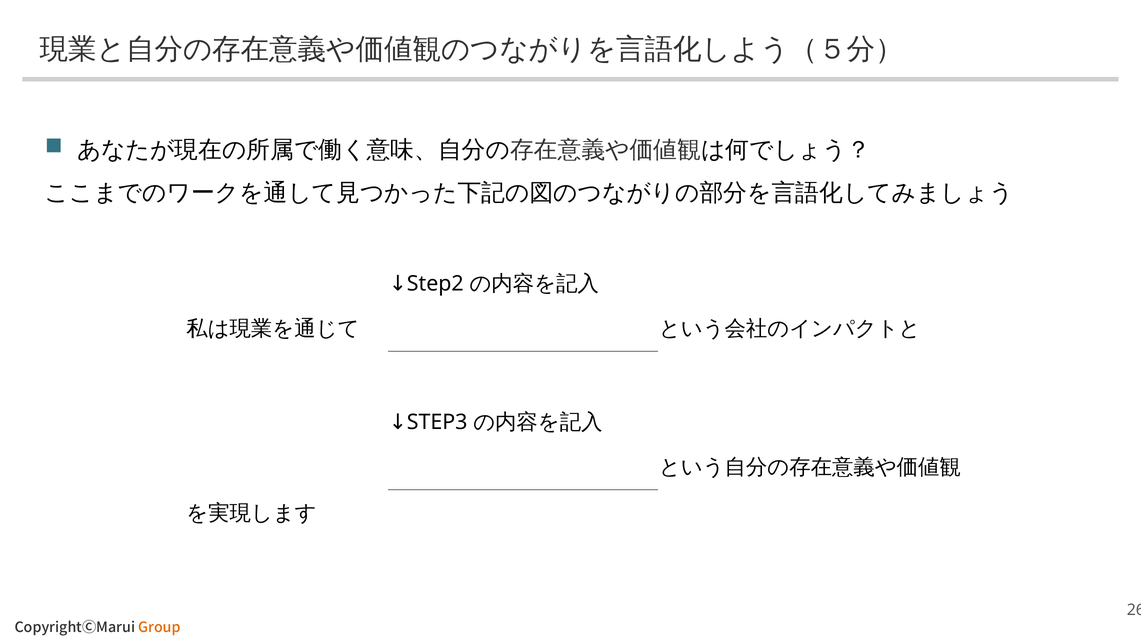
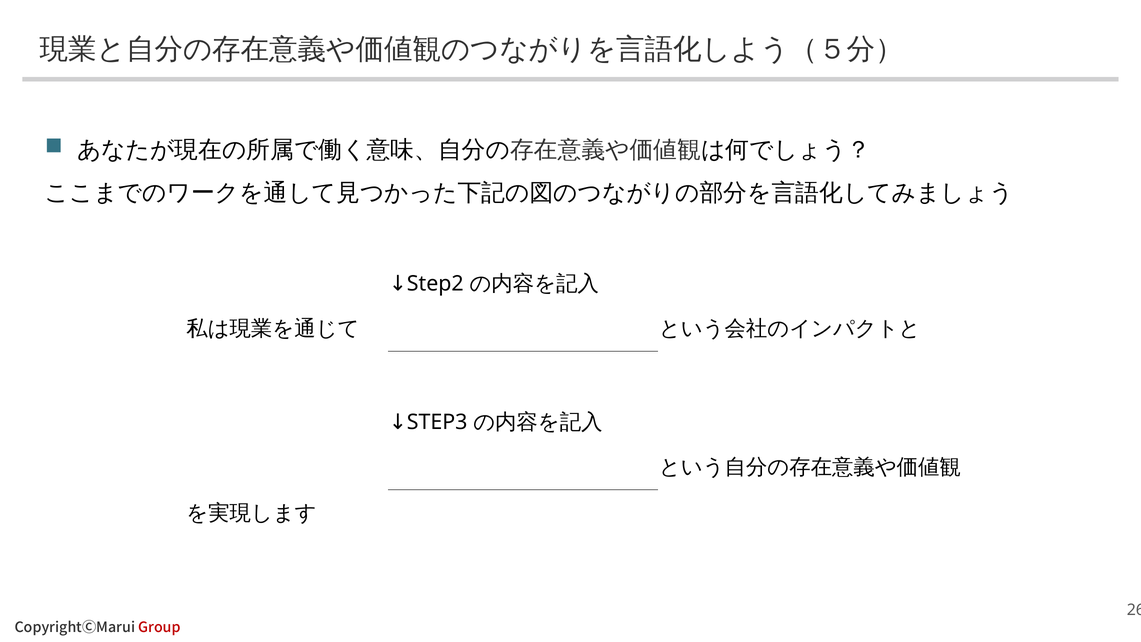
Group colour: orange -> red (159, 627)
